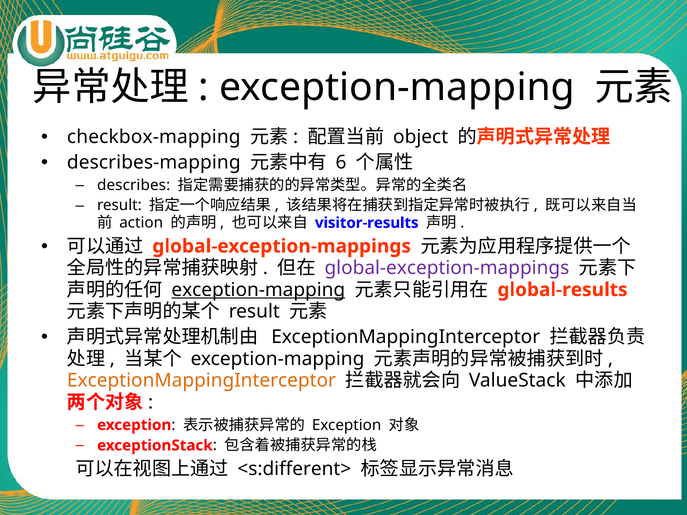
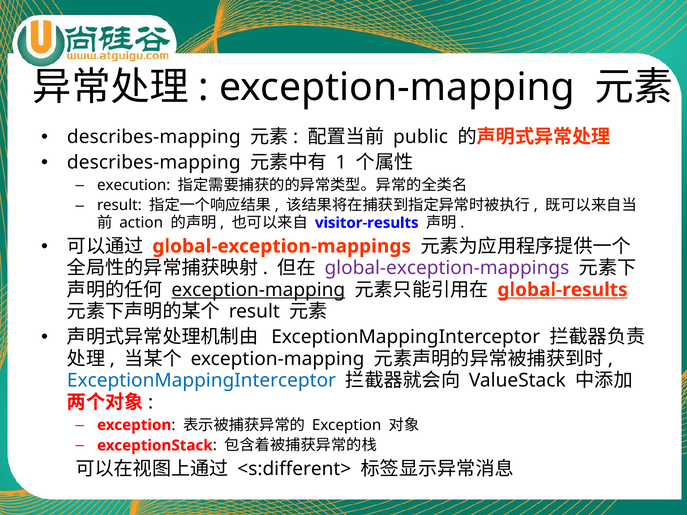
checkbox-mapping: checkbox-mapping -> describes-mapping (154, 137)
object: object -> public (421, 137)
6: 6 -> 1 (341, 163)
describes: describes -> execution (134, 185)
global-results underline: none -> present (562, 290)
ExceptionMappingInterceptor colour: orange -> blue (201, 381)
